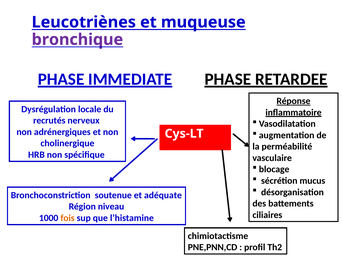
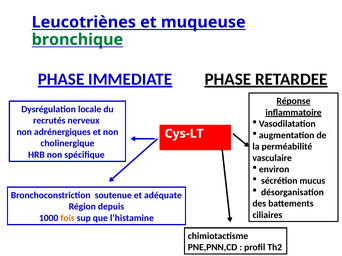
bronchique colour: purple -> green (77, 40)
blocage: blocage -> environ (274, 170)
niveau: niveau -> depuis (111, 207)
